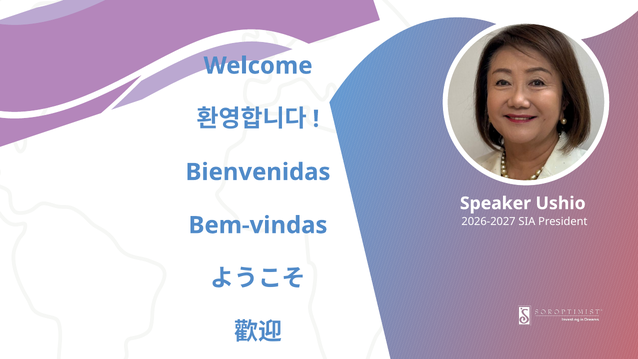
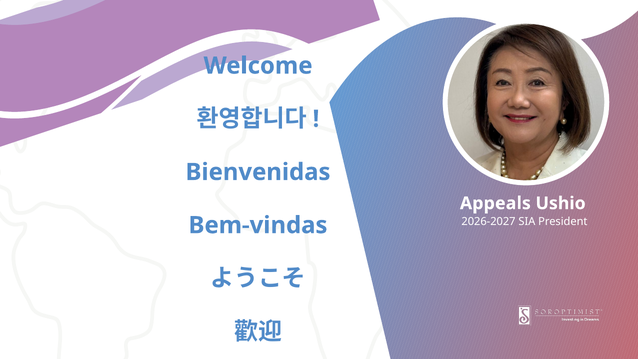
Speaker: Speaker -> Appeals (495, 203)
